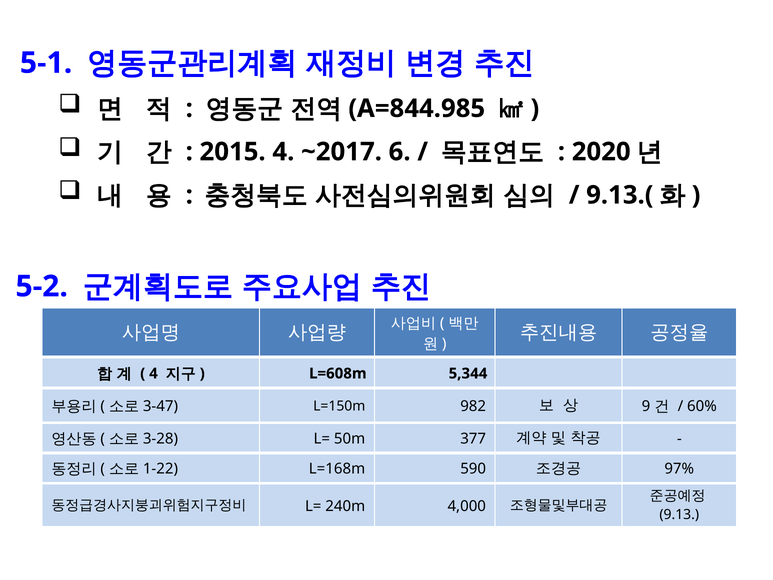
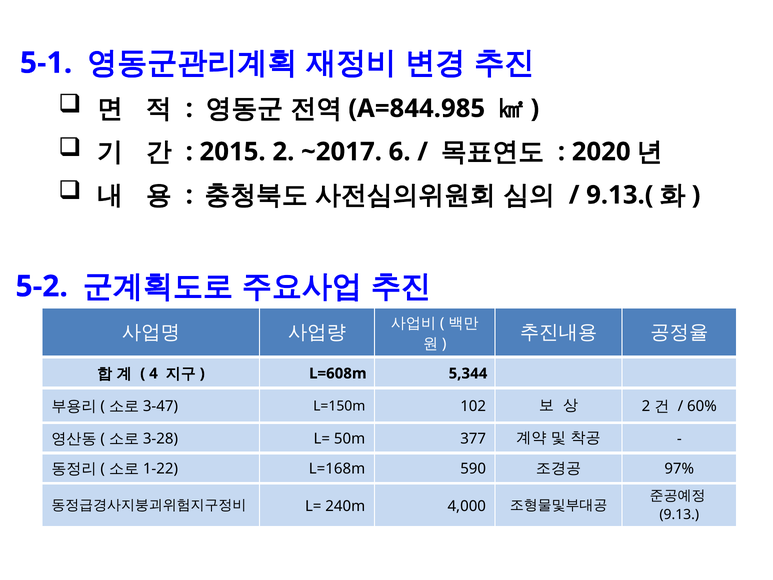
2015 4: 4 -> 2 (283, 152)
982: 982 -> 102 (473, 406)
9: 9 -> 2 (646, 406)
